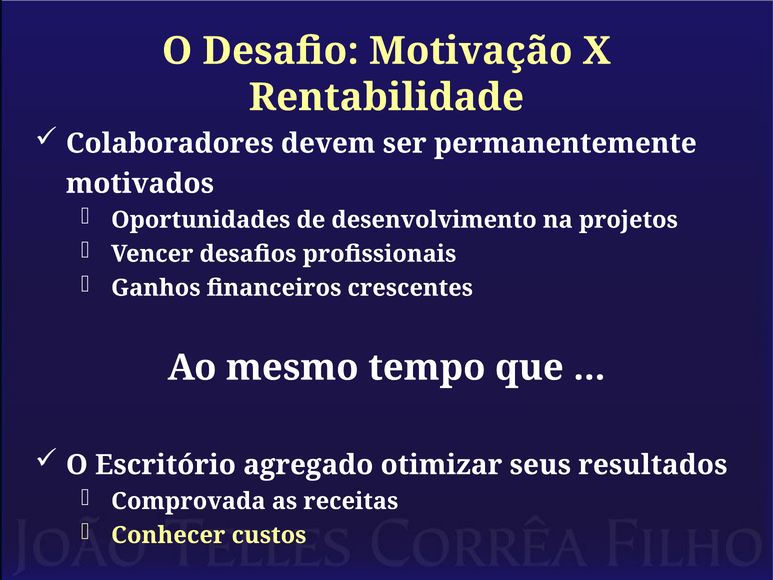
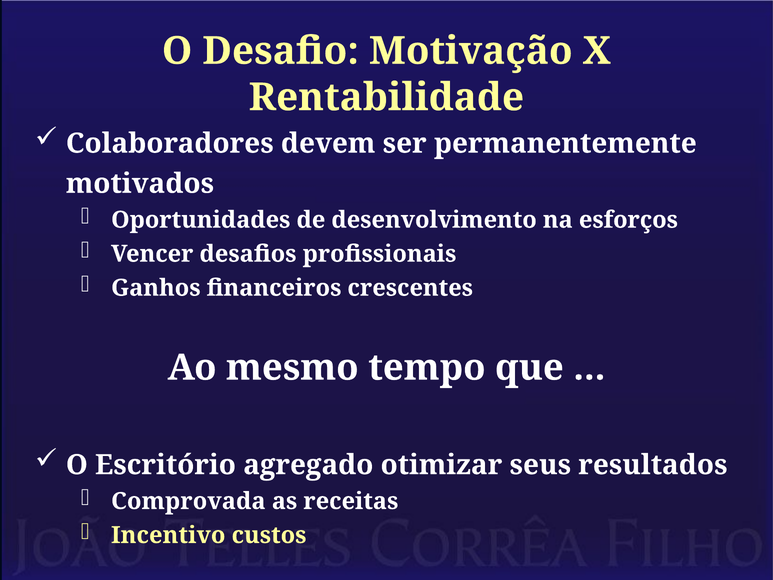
projetos: projetos -> esforços (628, 220)
Conhecer: Conhecer -> Incentivo (168, 535)
